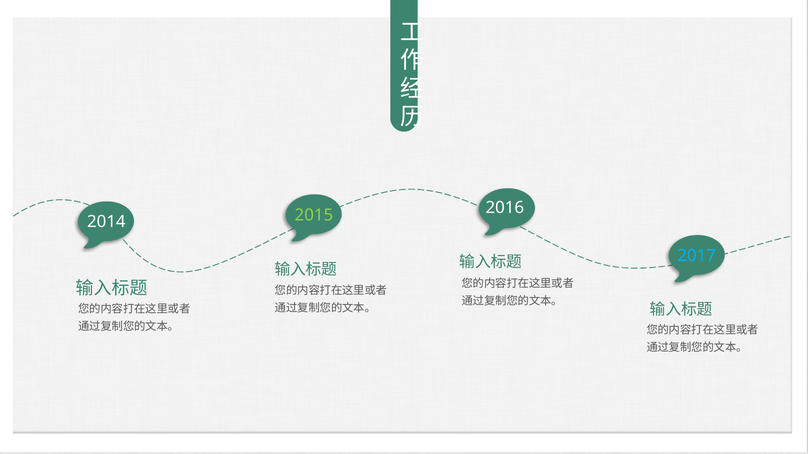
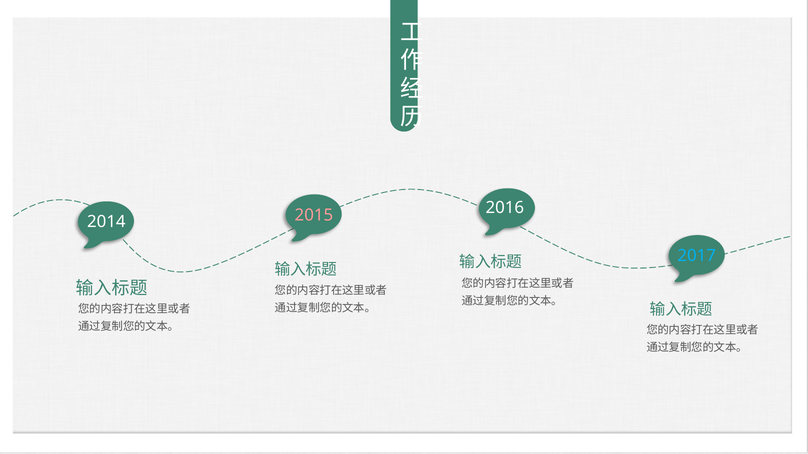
2015 colour: light green -> pink (314, 216)
